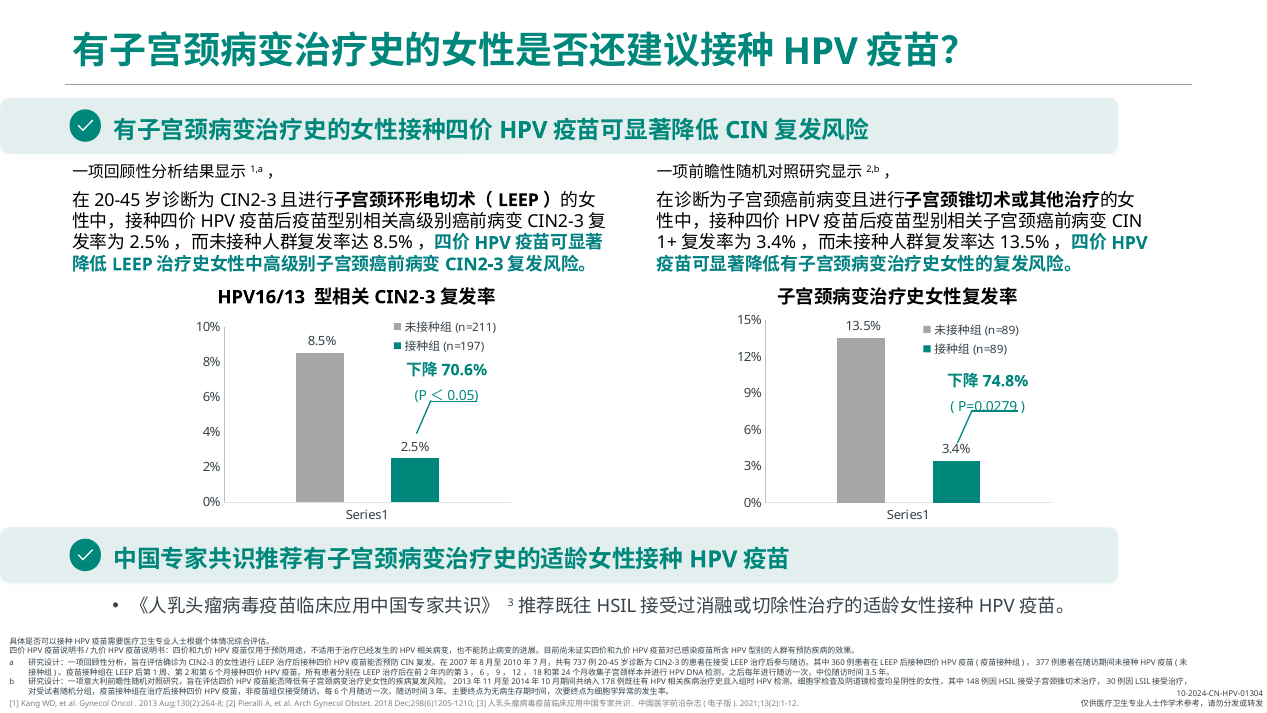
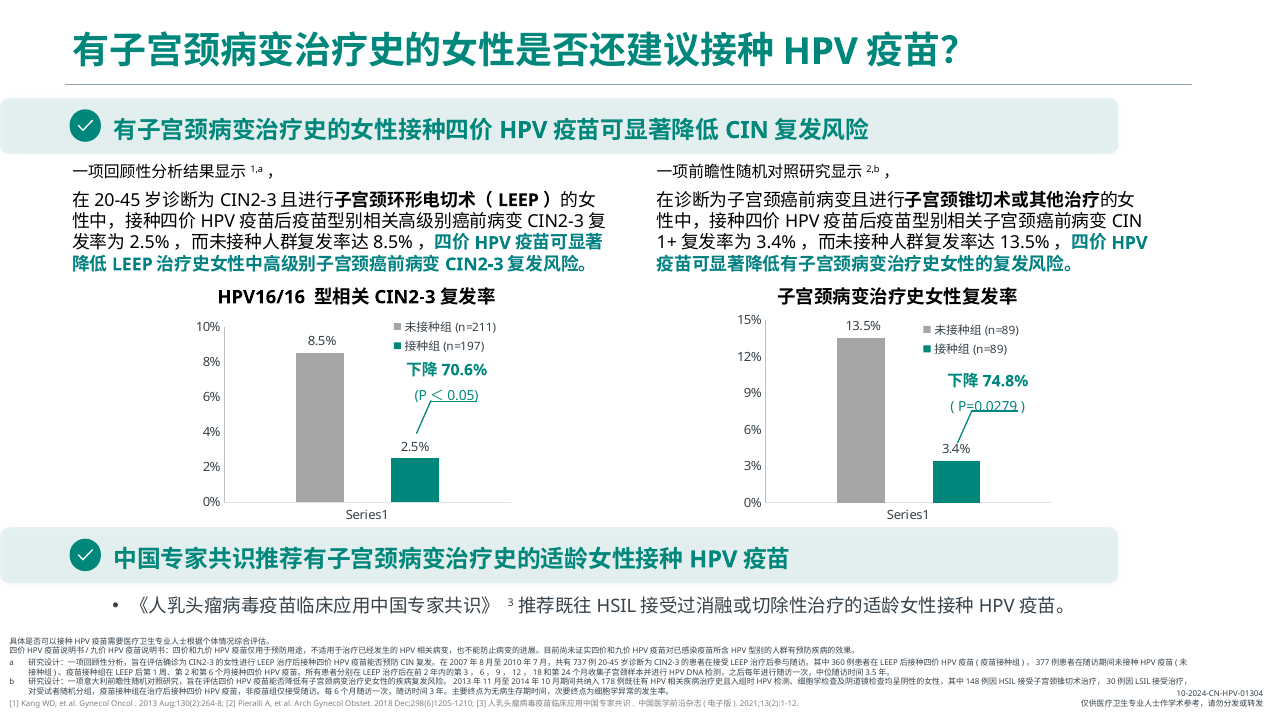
HPV16/13: HPV16/13 -> HPV16/16 (261, 297)
